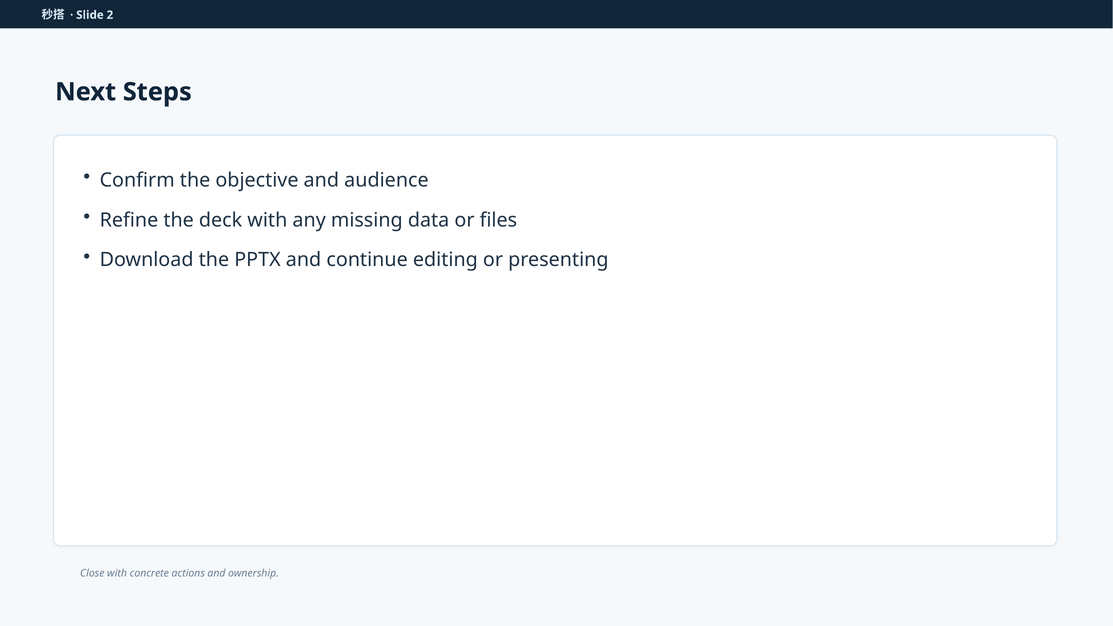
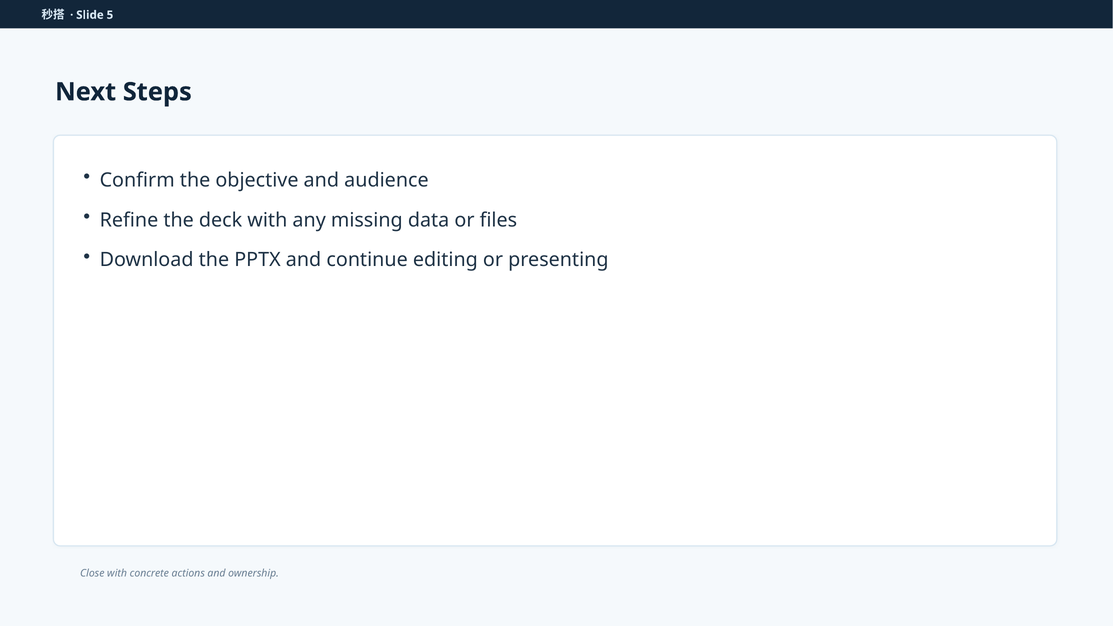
2: 2 -> 5 (110, 15)
